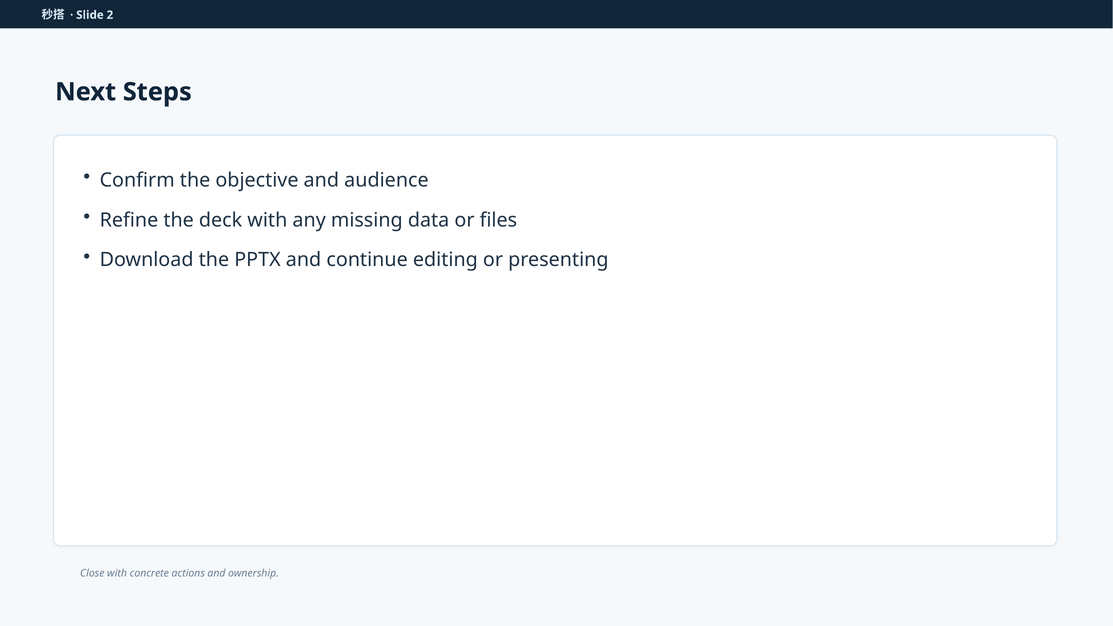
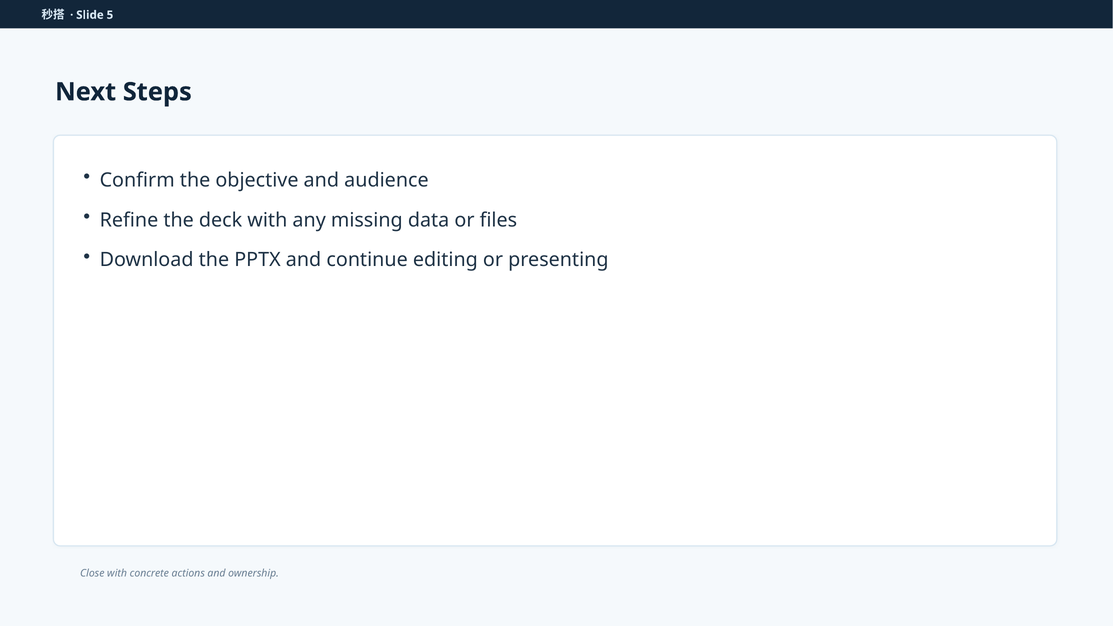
2: 2 -> 5 (110, 15)
